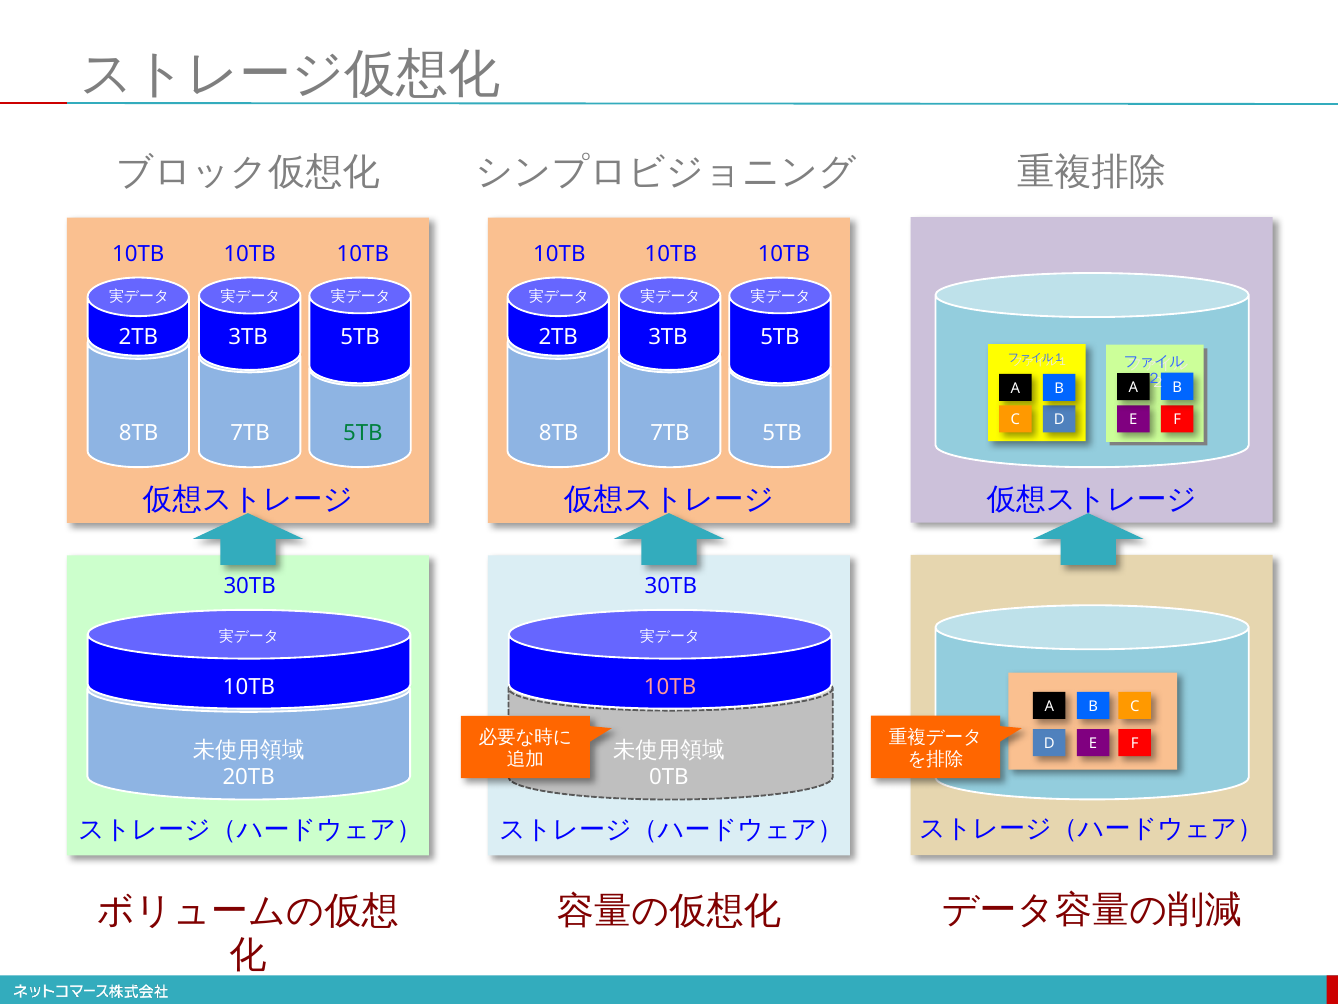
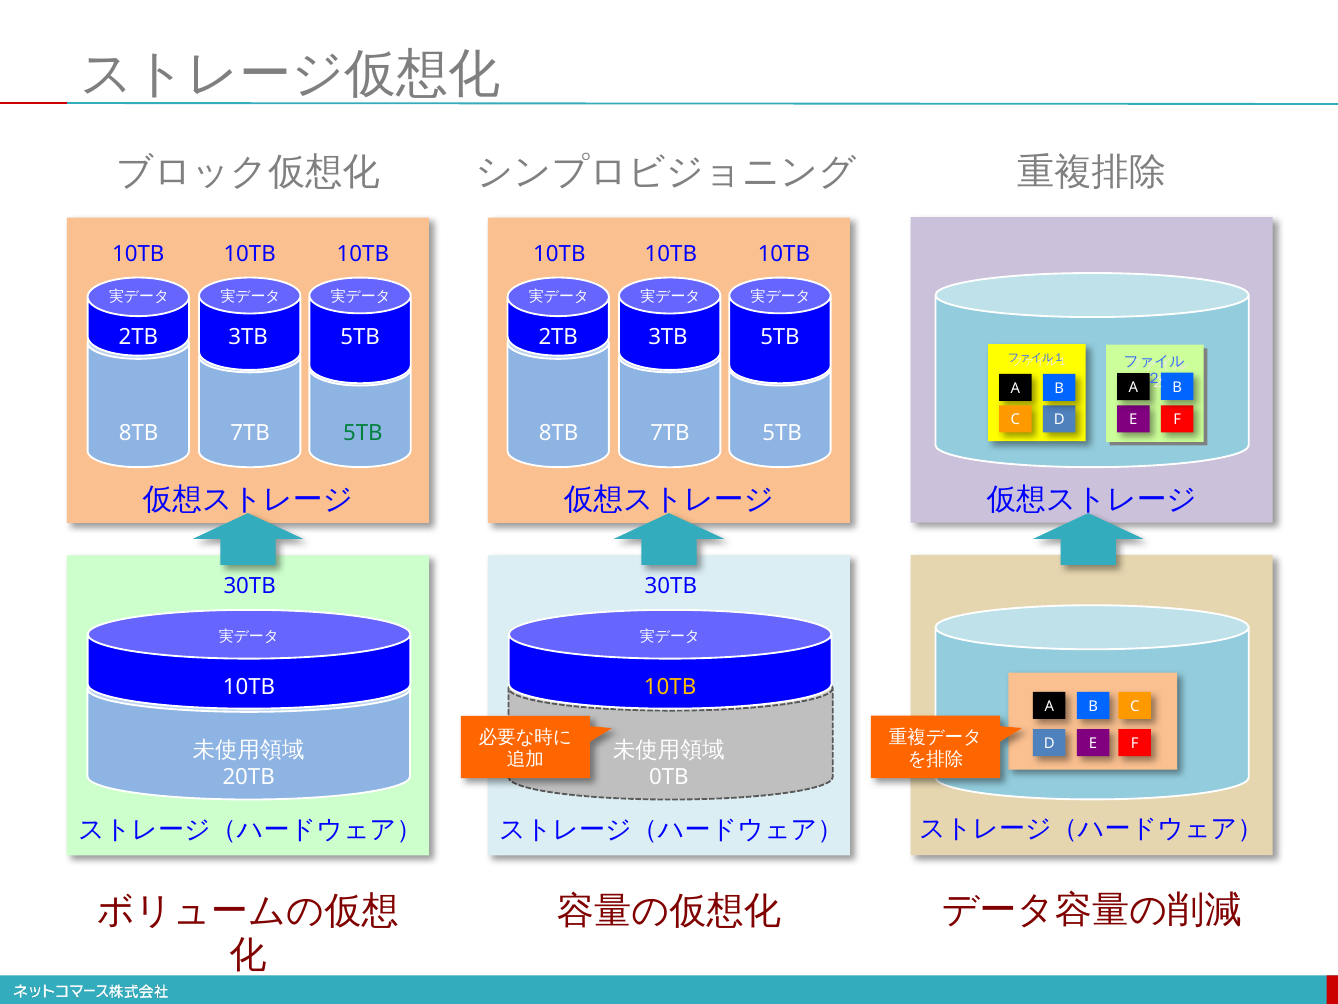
10TB colour: pink -> yellow (670, 687)
